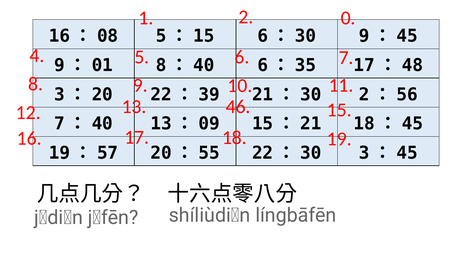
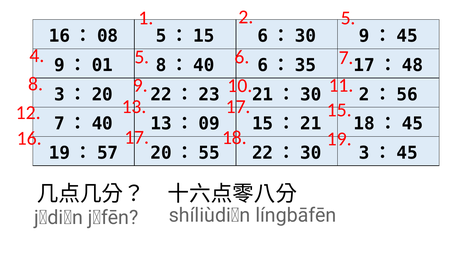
2 0: 0 -> 5 (348, 18)
39: 39 -> 23 (209, 94)
13 46: 46 -> 17 (238, 107)
